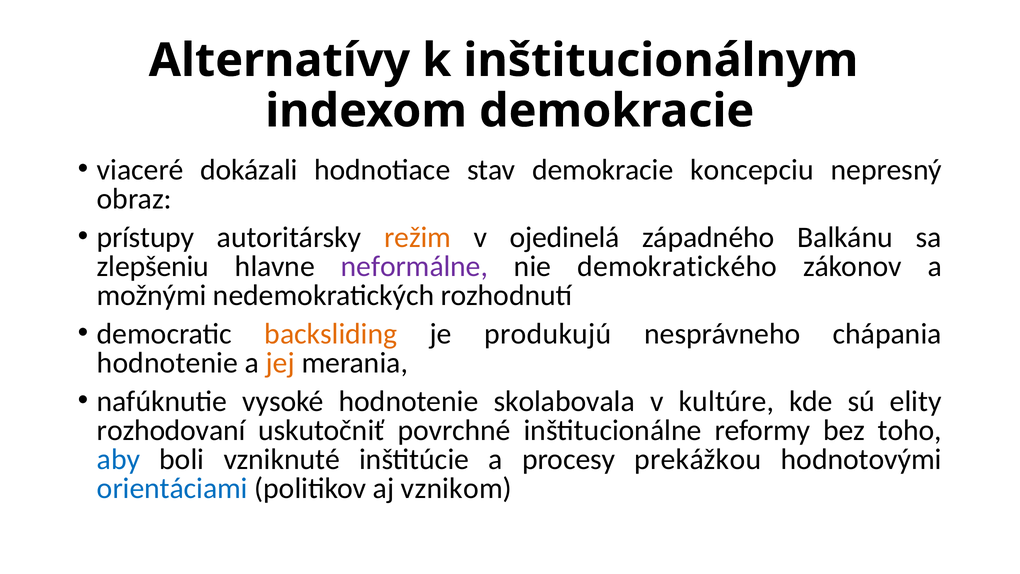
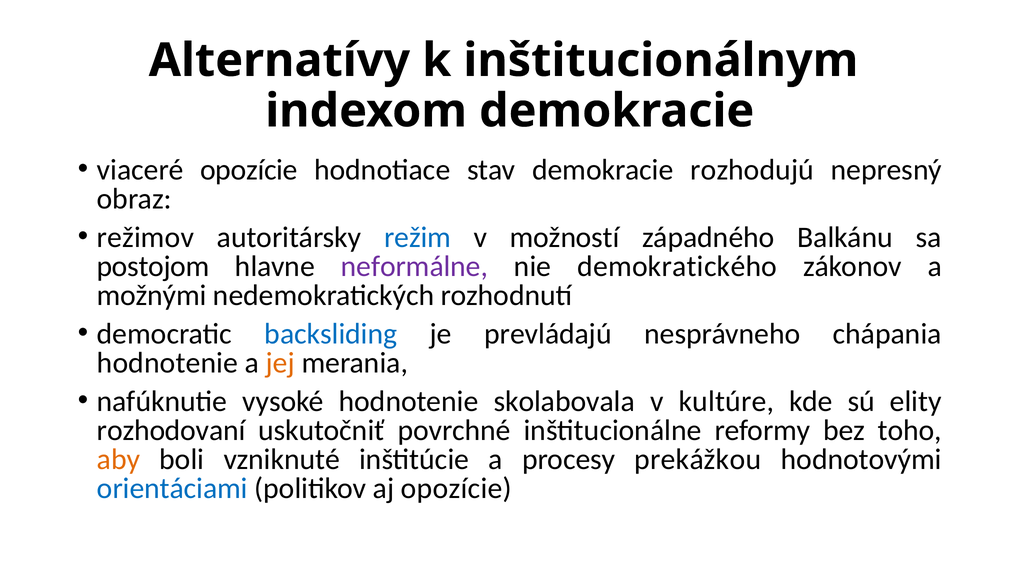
viaceré dokázali: dokázali -> opozície (249, 170)
koncepciu: koncepciu -> rozhodujú (752, 170)
prístupy: prístupy -> režimov (145, 237)
režim colour: orange -> blue (418, 237)
ojedinelá: ojedinelá -> možností (565, 237)
zlepšeniu: zlepšeniu -> postojom (153, 266)
backsliding colour: orange -> blue (331, 334)
produkujú: produkujú -> prevládajú (548, 334)
aby colour: blue -> orange (118, 459)
aj vznikom: vznikom -> opozície (456, 488)
